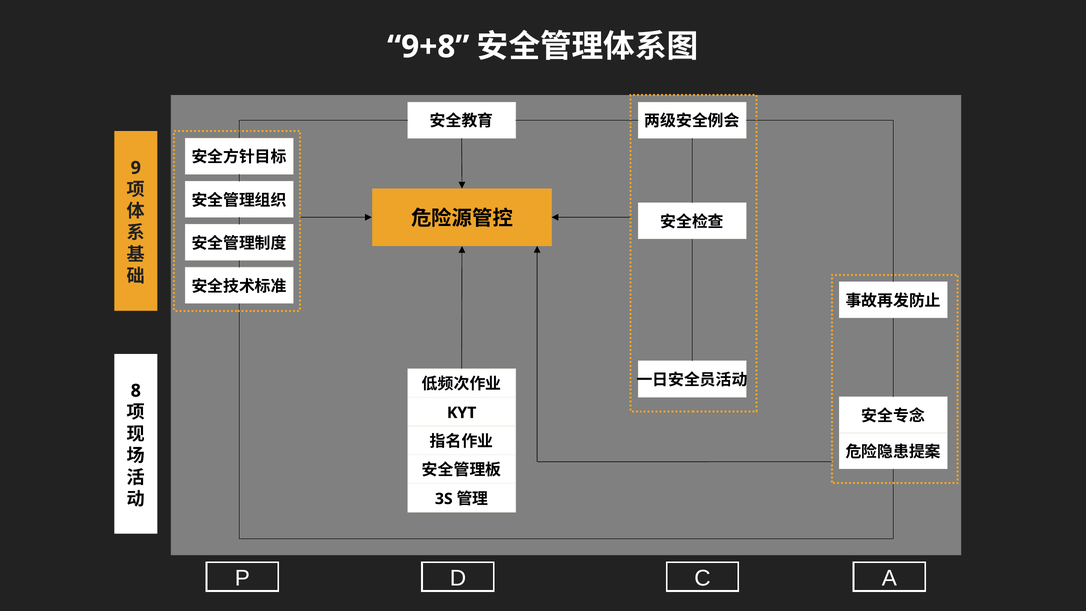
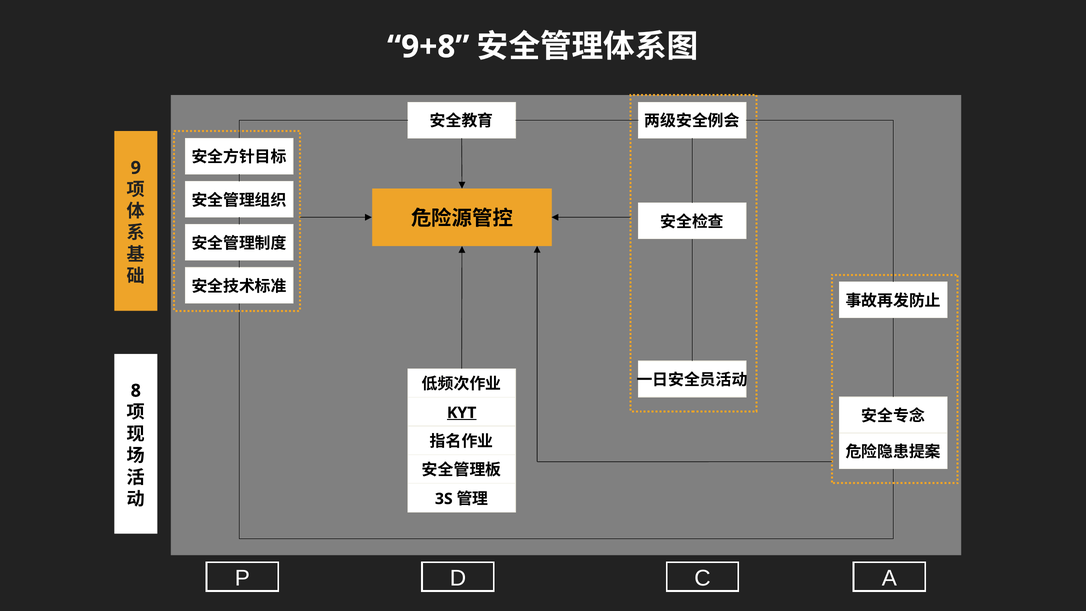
KYT underline: none -> present (462, 413)
